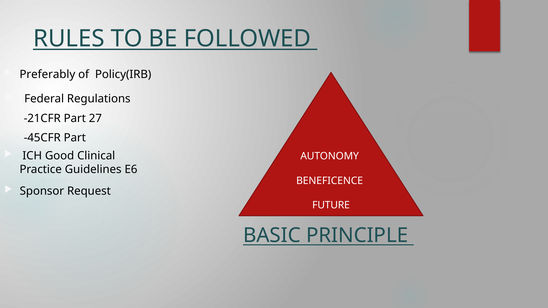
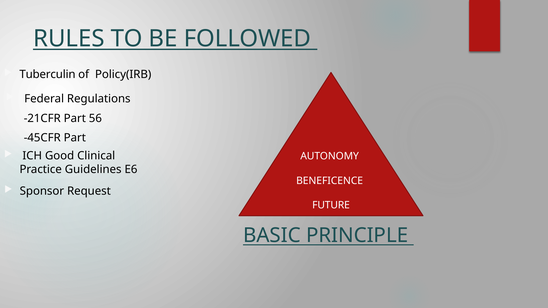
Preferably: Preferably -> Tuberculin (47, 75)
27: 27 -> 56 (95, 118)
